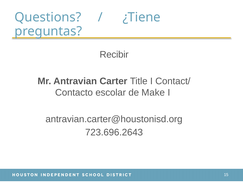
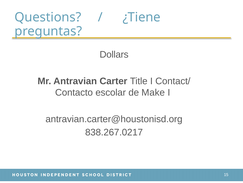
Recibir: Recibir -> Dollars (114, 54)
723.696.2643: 723.696.2643 -> 838.267.0217 (114, 132)
